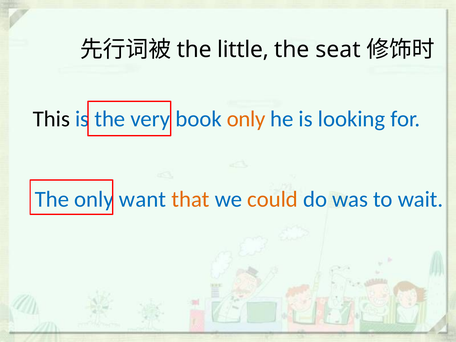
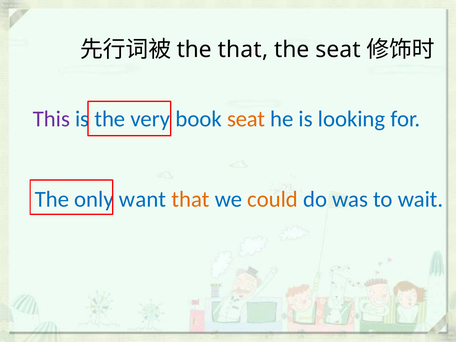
the little: little -> that (243, 50)
This colour: black -> purple (51, 119)
book only: only -> seat (246, 119)
